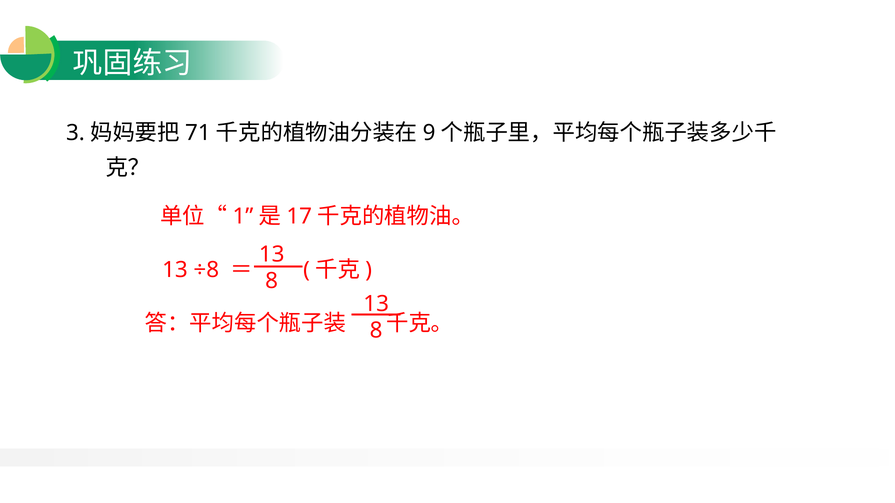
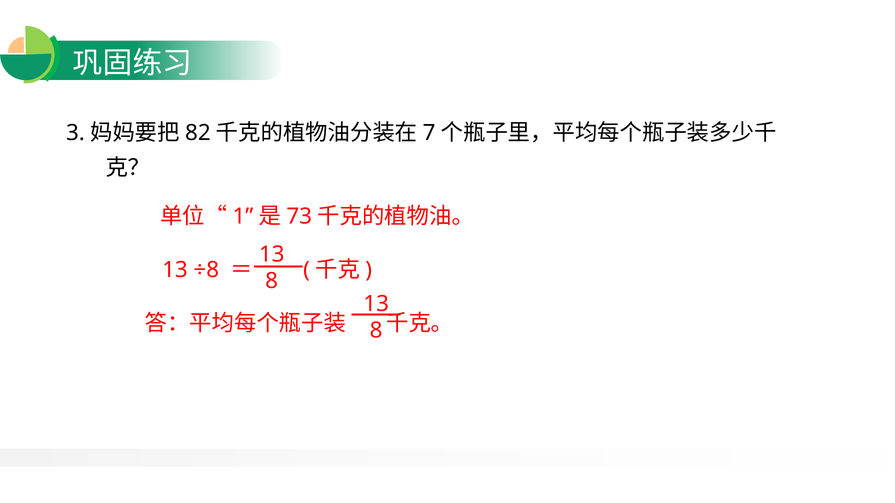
71: 71 -> 82 (198, 133)
9: 9 -> 7 (429, 133)
17: 17 -> 73 (299, 216)
